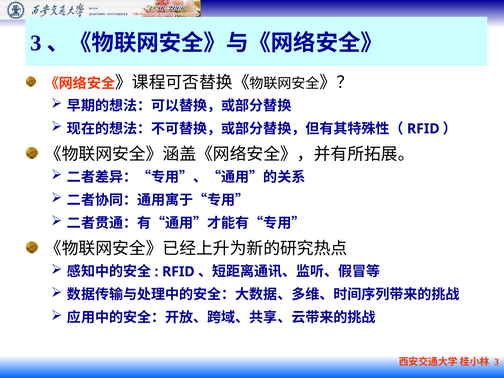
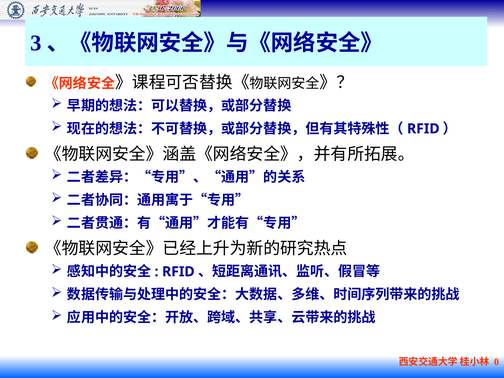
3: 3 -> 0 (497, 362)
